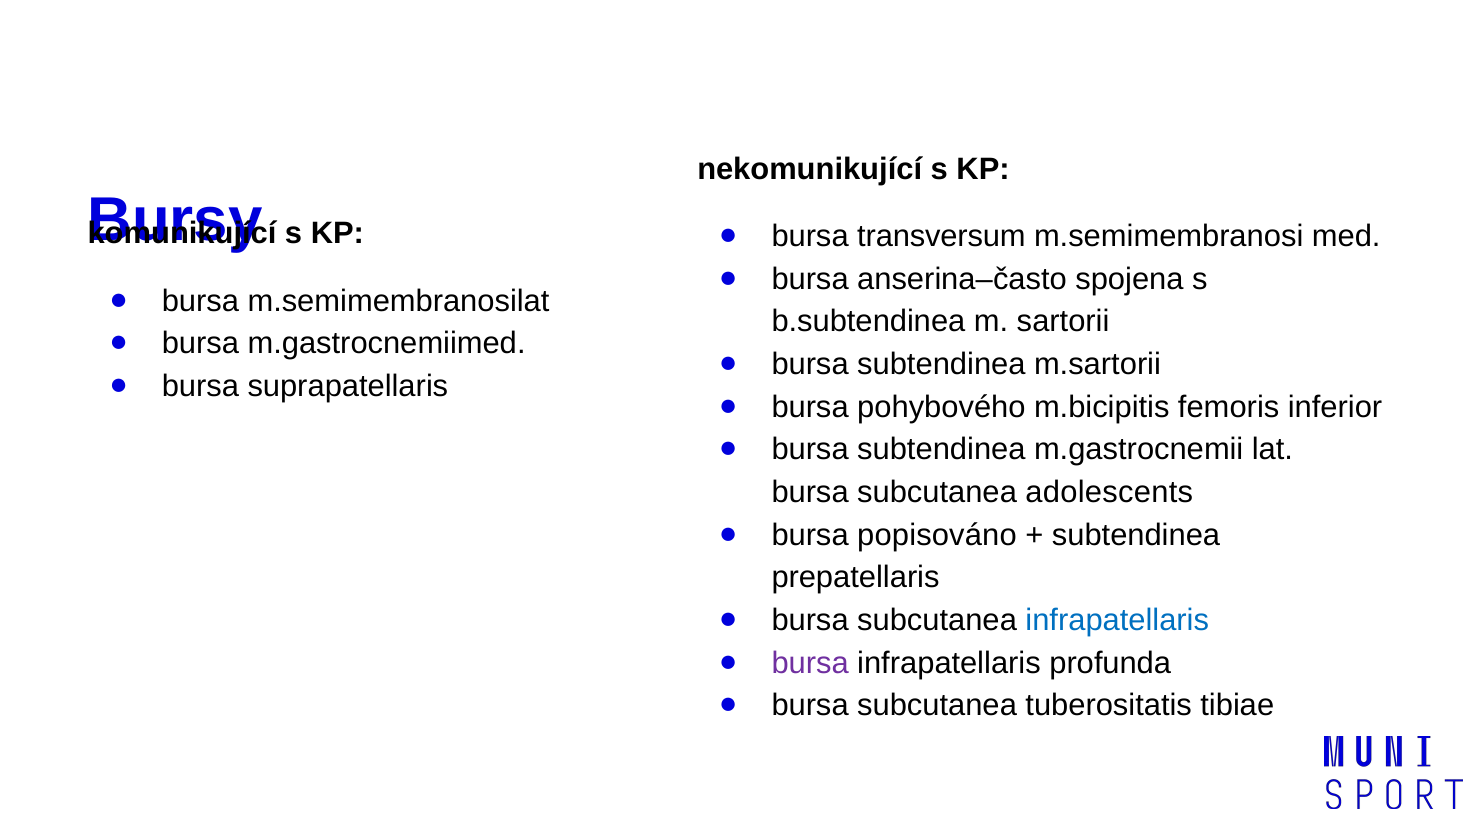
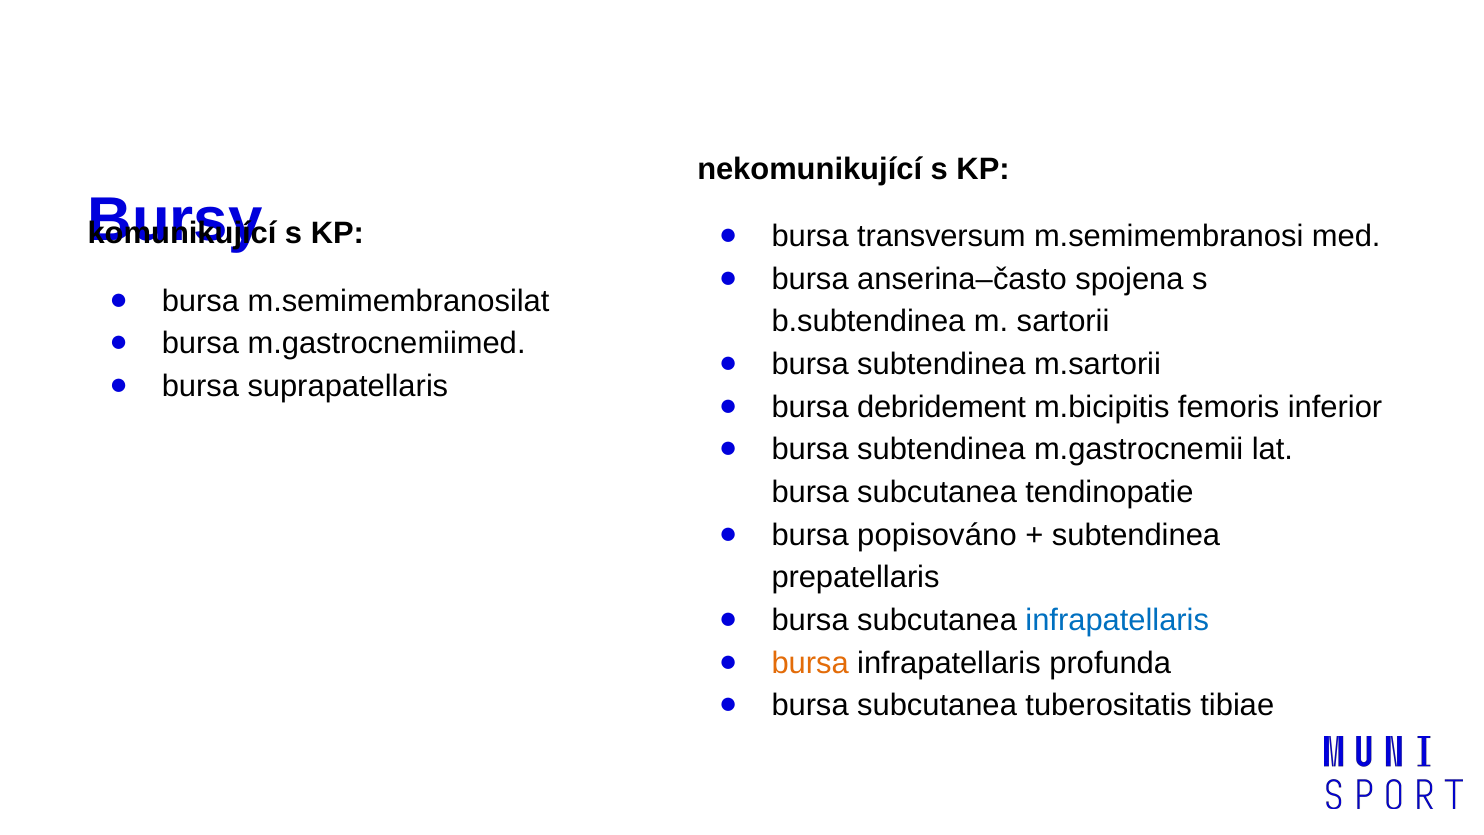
pohybového: pohybového -> debridement (942, 407)
adolescents: adolescents -> tendinopatie (1109, 492)
bursa colour: purple -> orange (810, 663)
